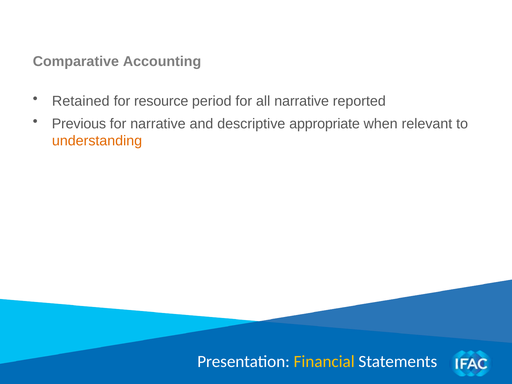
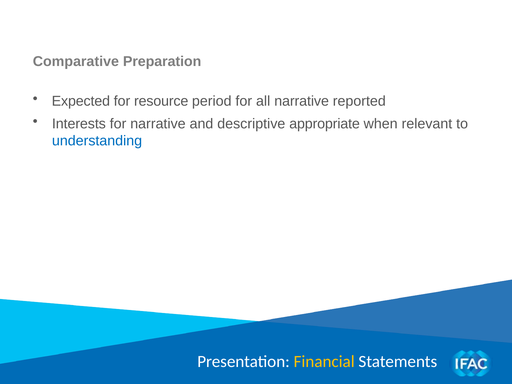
Accounting: Accounting -> Preparation (162, 61)
Retained: Retained -> Expected (81, 101)
Previous: Previous -> Interests (79, 124)
understanding colour: orange -> blue (97, 141)
